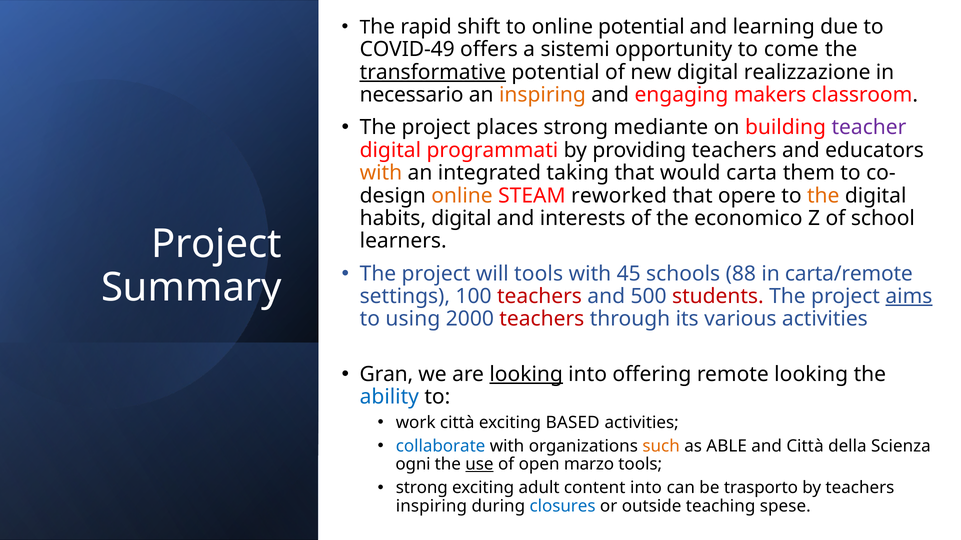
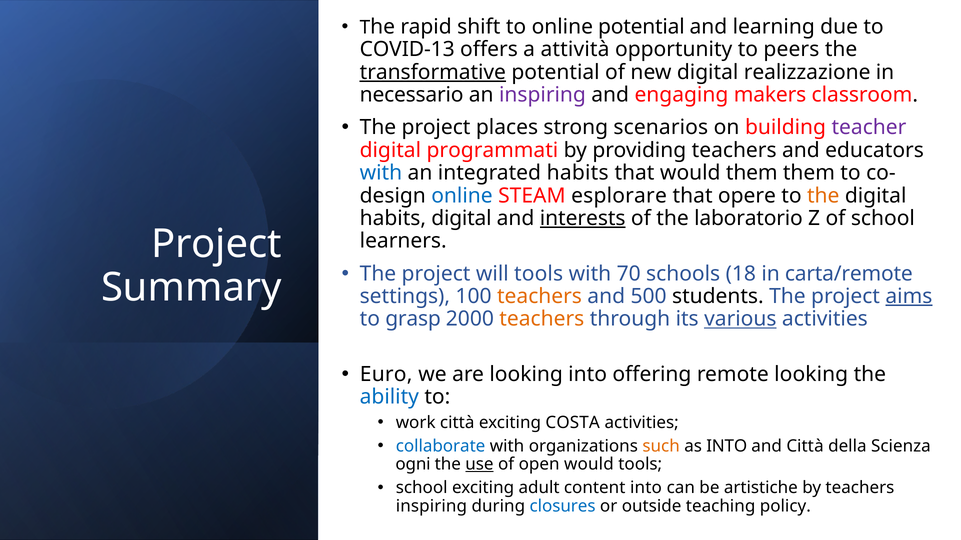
COVID-49: COVID-49 -> COVID-13 (407, 50)
sistemi: sistemi -> attività (575, 50)
come: come -> peers (791, 50)
inspiring colour: orange -> purple (542, 95)
mediante: mediante -> scenarios (661, 128)
with colour: orange -> blue (381, 173)
integrated taking: taking -> habits (578, 173)
would carta: carta -> them (752, 173)
online colour: orange -> blue (462, 196)
reworked: reworked -> esplorare (619, 196)
interests underline: none -> present (583, 218)
economico: economico -> laboratorio (748, 218)
45: 45 -> 70 (629, 274)
88: 88 -> 18 (741, 274)
teachers colour: red -> orange (539, 297)
students colour: red -> black (718, 297)
using: using -> grasp (413, 319)
teachers colour: red -> orange (542, 319)
various underline: none -> present (740, 319)
Gran: Gran -> Euro (386, 375)
looking underline: present -> none (526, 375)
BASED: BASED -> COSTA (573, 423)
as ABLE: ABLE -> INTO (727, 446)
open marzo: marzo -> would (589, 465)
strong: strong -> school (422, 488)
trasporto: trasporto -> artistiche (761, 488)
spese: spese -> policy (785, 507)
